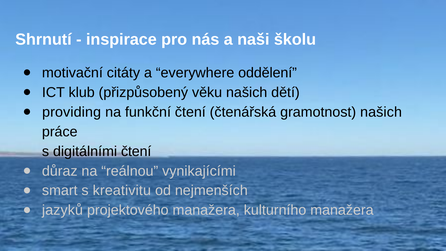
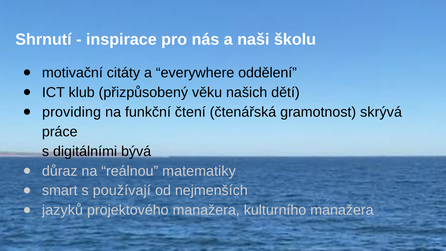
gramotnost našich: našich -> skrývá (381, 112)
digitálními čtení: čtení -> bývá (136, 151)
vynikajícími: vynikajícími -> matematiky (199, 171)
kreativitu: kreativitu -> používají (122, 191)
